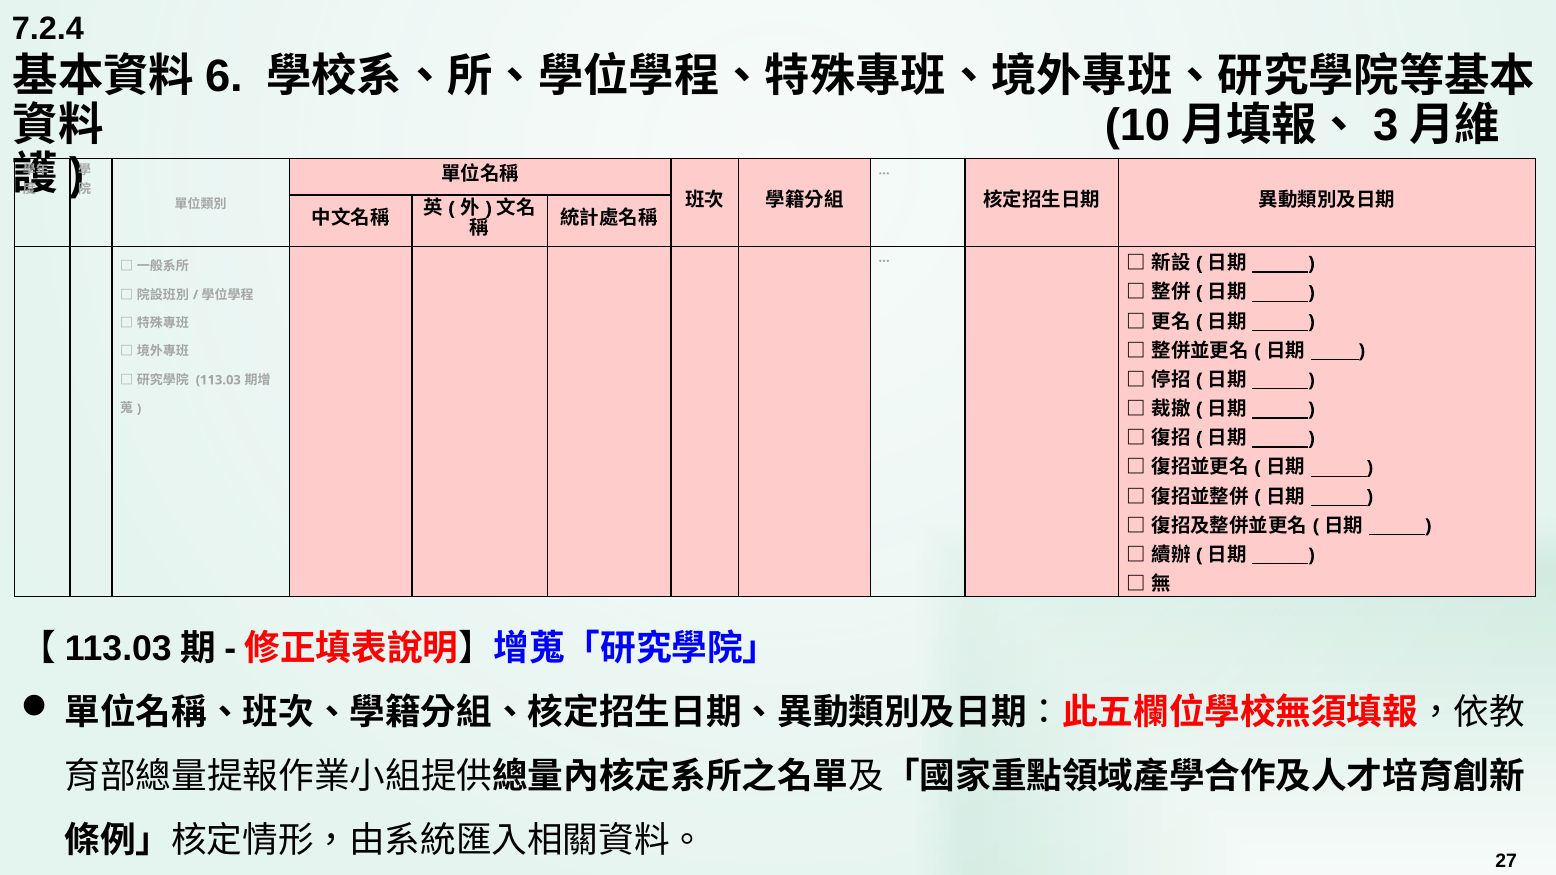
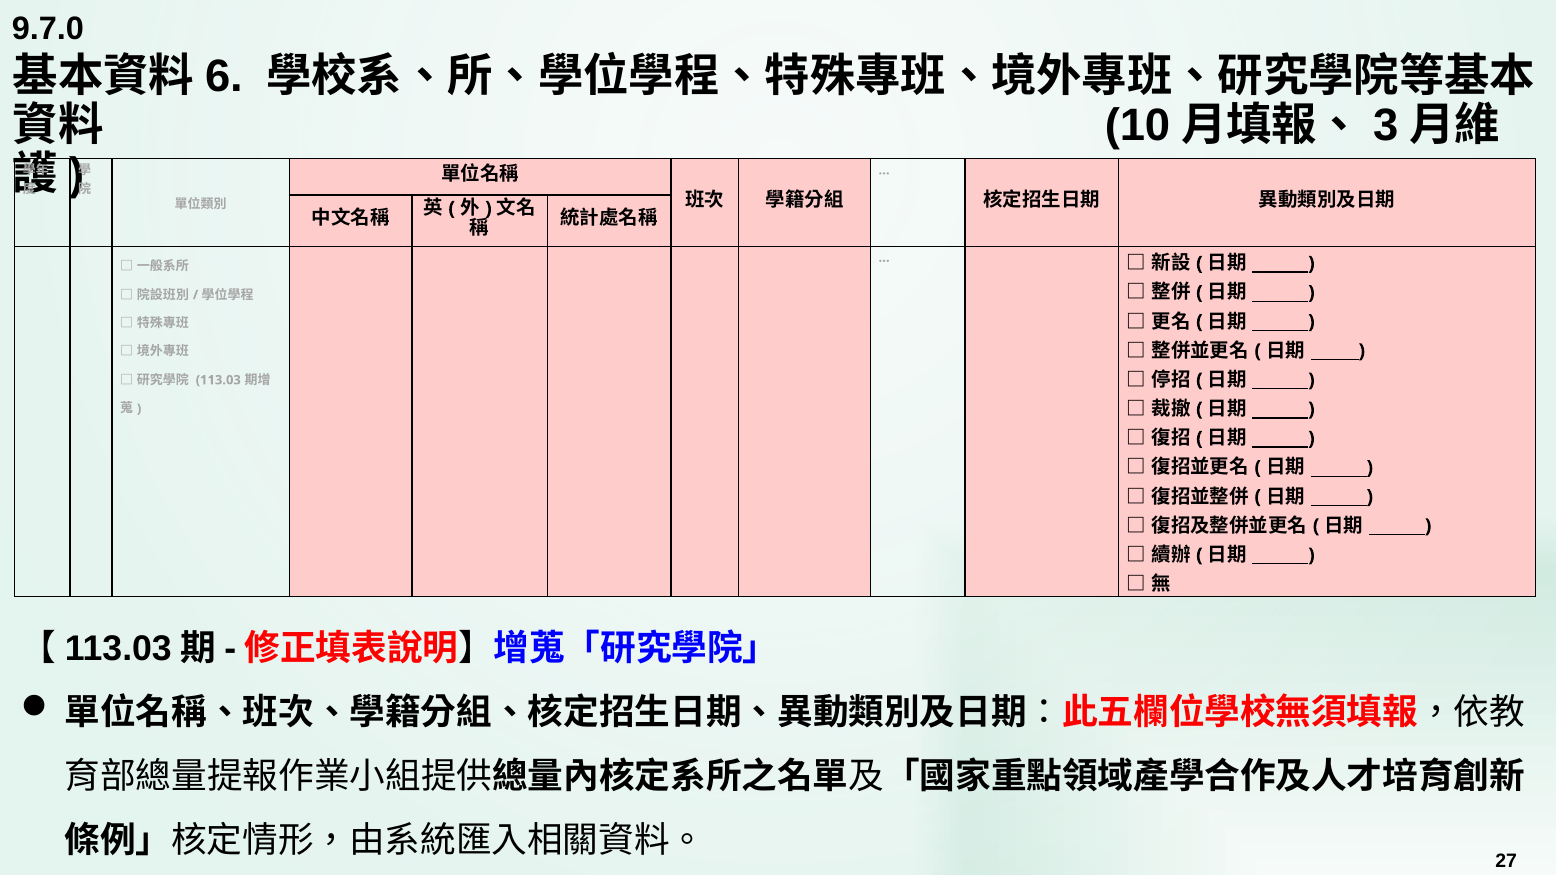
7.2.4: 7.2.4 -> 9.7.0 (48, 28)
